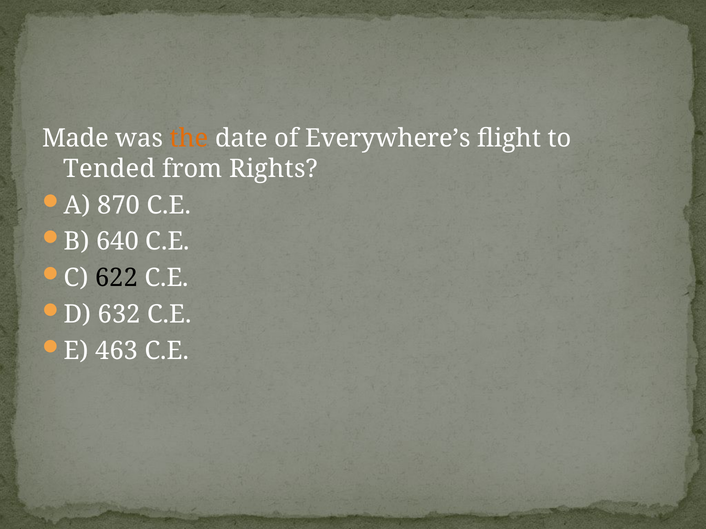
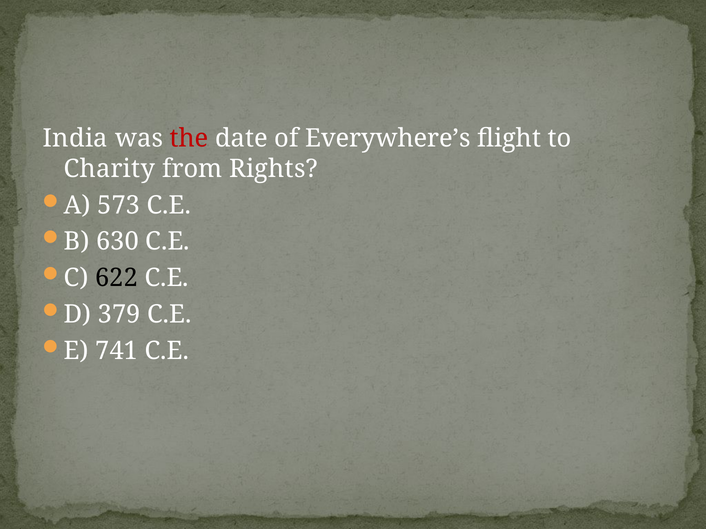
Made: Made -> India (75, 138)
the colour: orange -> red (189, 138)
Tended: Tended -> Charity (109, 169)
870: 870 -> 573 (119, 205)
640: 640 -> 630 (117, 242)
632: 632 -> 379 (119, 315)
463: 463 -> 741 (117, 351)
